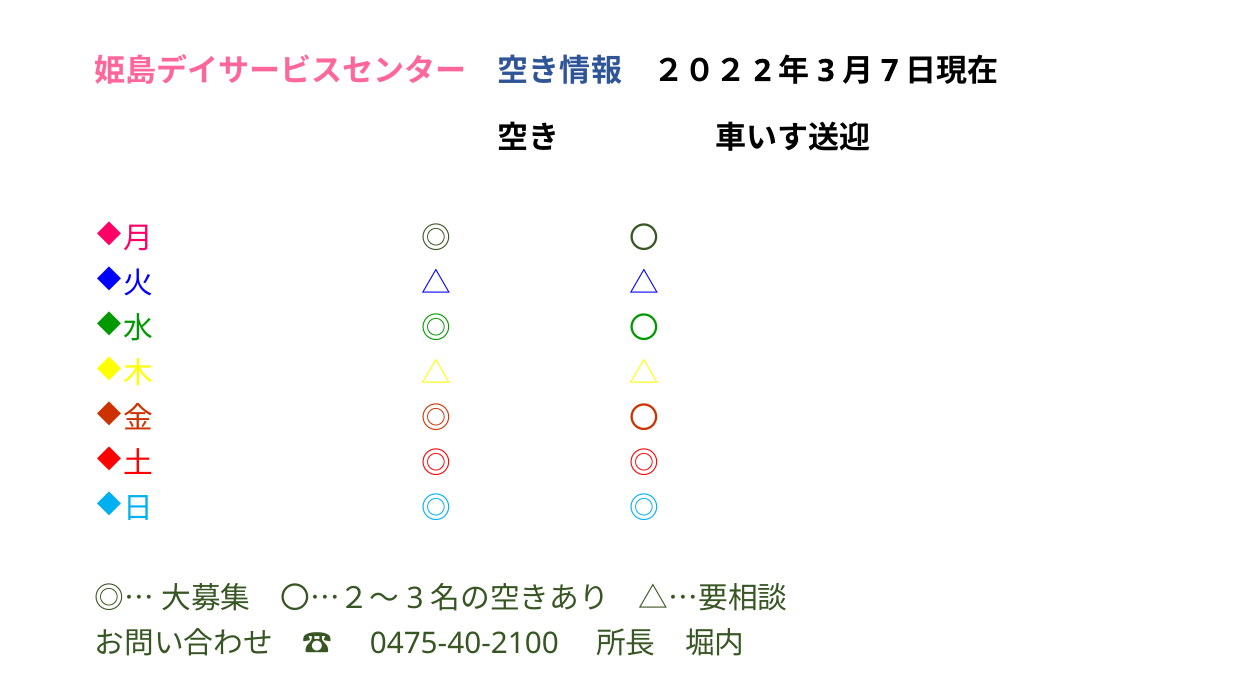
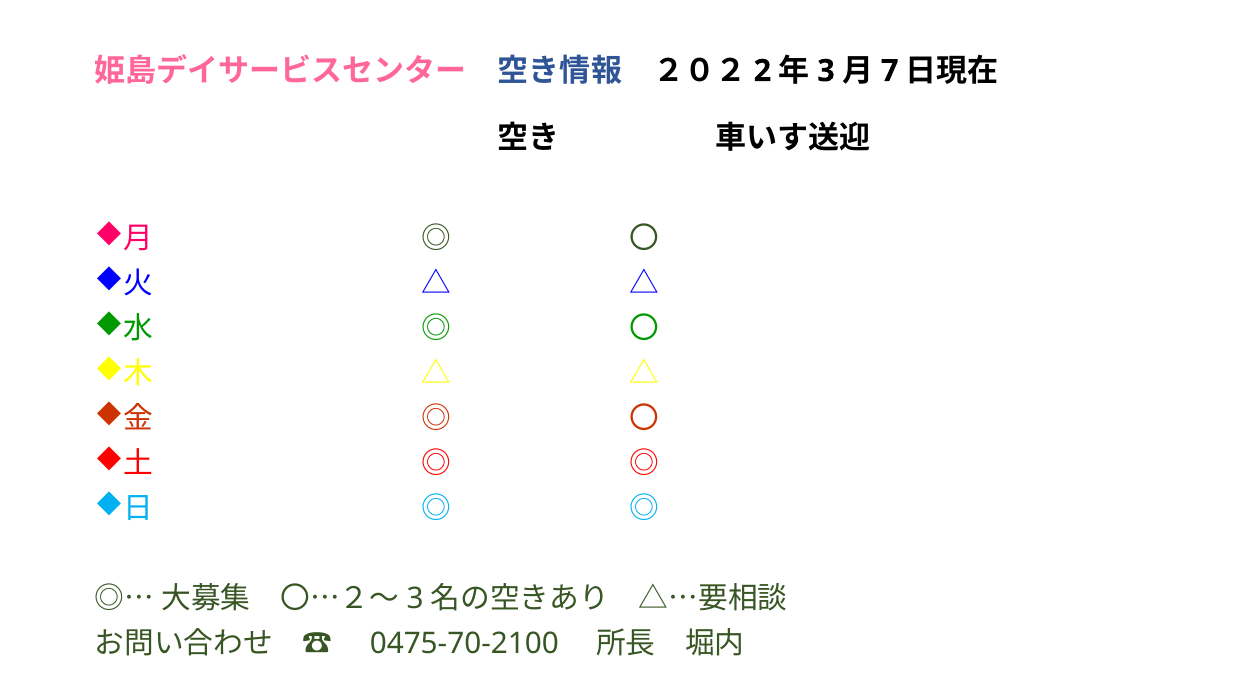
0475-40-2100: 0475-40-2100 -> 0475-70-2100 (464, 644)
